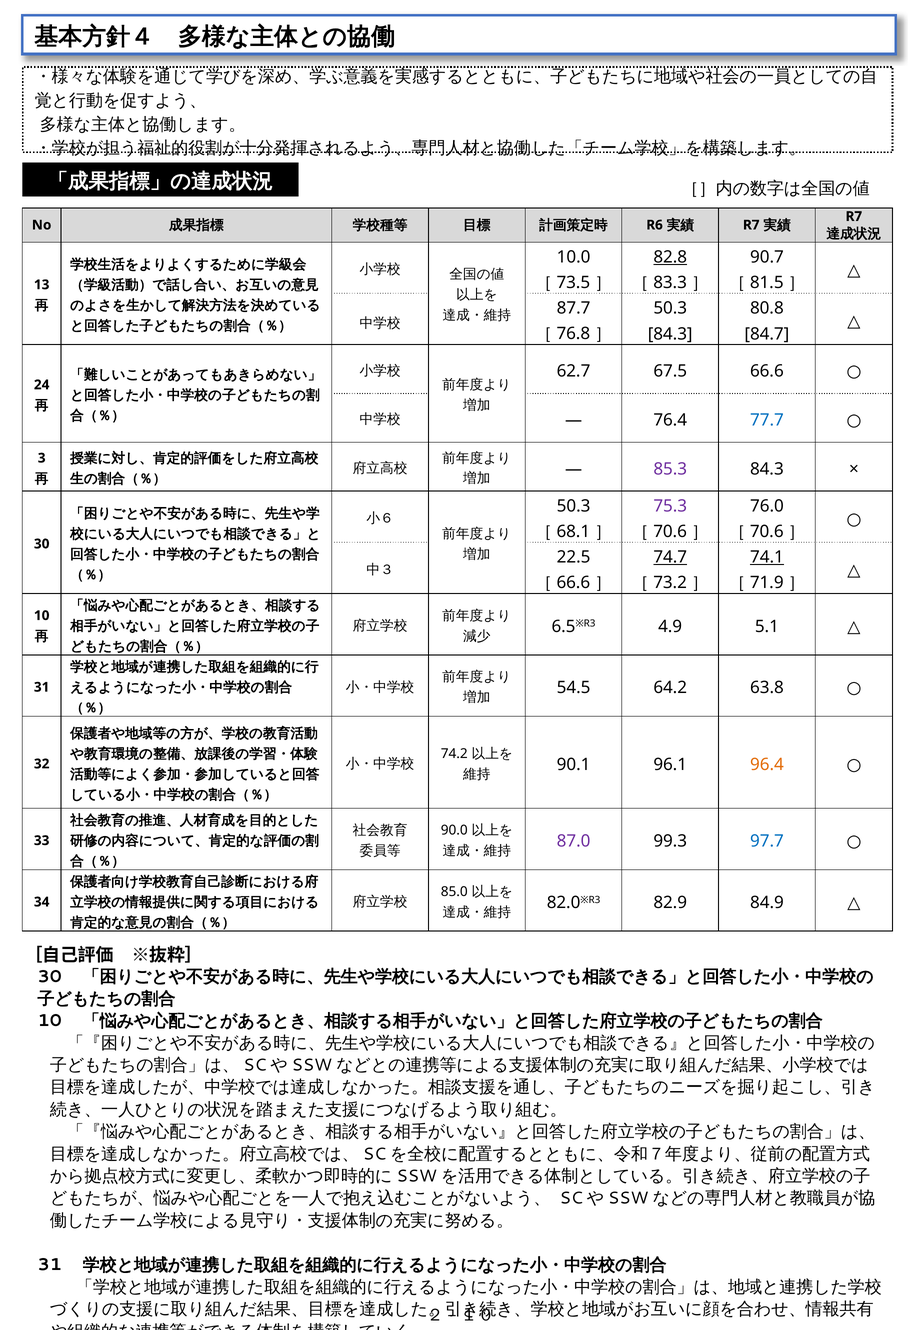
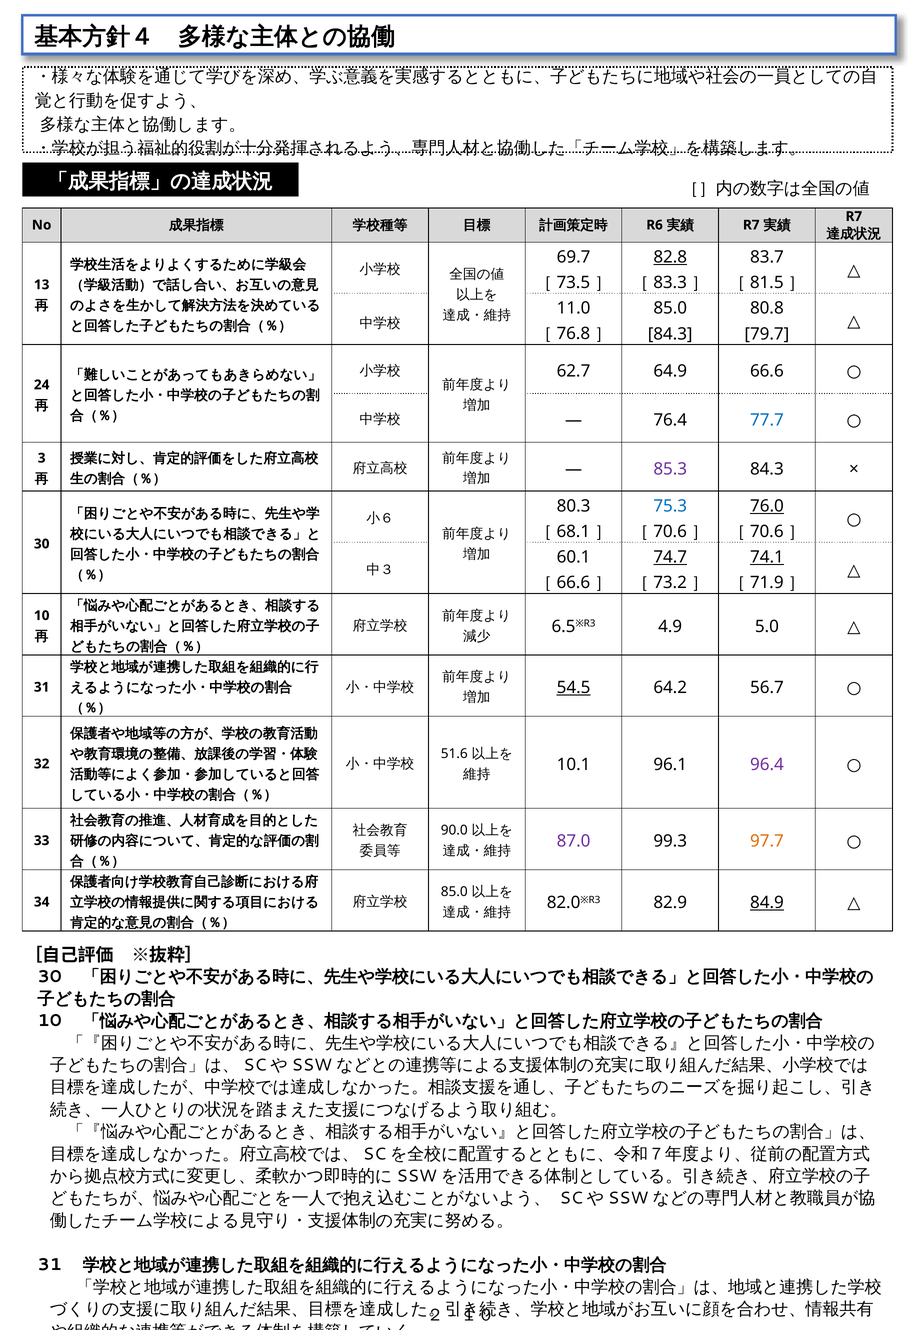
10.0: 10.0 -> 69.7 (574, 257)
90.7: 90.7 -> 83.7 (767, 257)
87.7: 87.7 -> 11.0 (574, 308)
50.3: 50.3 -> 85.0 (670, 308)
84.7: 84.7 -> 79.7 (767, 334)
67.5: 67.5 -> 64.9 (670, 371)
50.3: 50.3 -> 80.3 (574, 506)
75.3 colour: purple -> blue (670, 506)
76.0 underline: none -> present (767, 506)
22.5: 22.5 -> 60.1 (574, 557)
5.1: 5.1 -> 5.0 (767, 627)
54.5 underline: none -> present (574, 688)
63.8: 63.8 -> 56.7 (767, 688)
74.2: 74.2 -> 51.6 (454, 754)
90.1: 90.1 -> 10.1 (574, 765)
96.4 colour: orange -> purple (767, 765)
97.7 colour: blue -> orange (767, 841)
84.9 underline: none -> present (767, 903)
